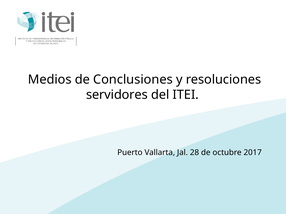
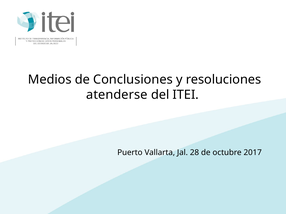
servidores: servidores -> atenderse (117, 95)
